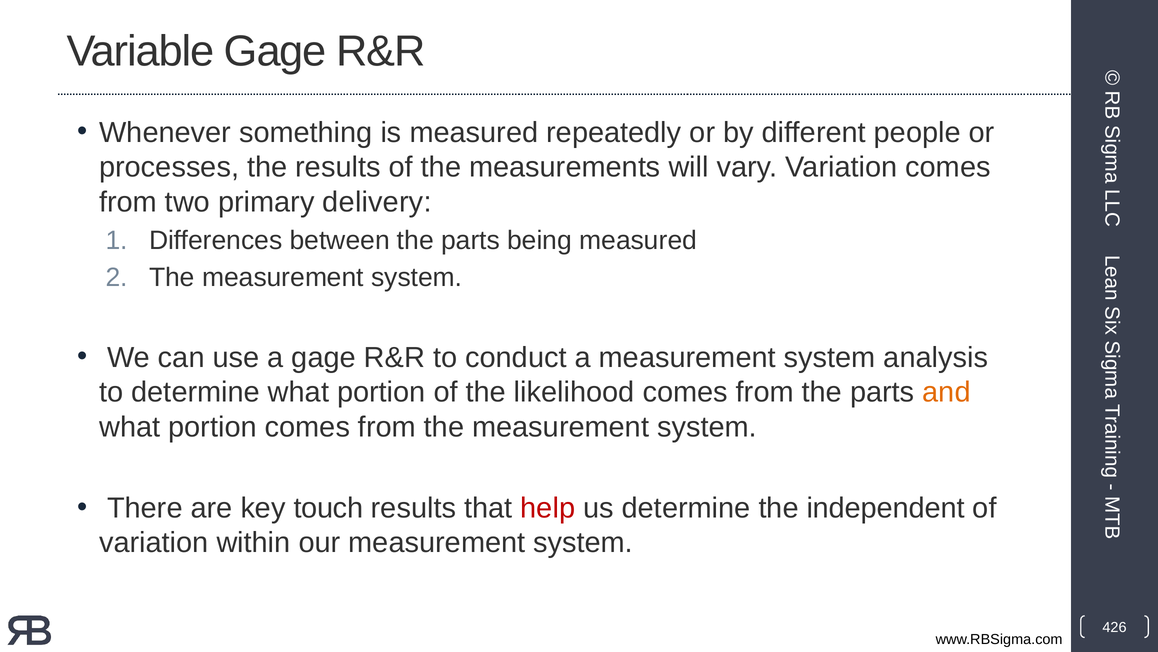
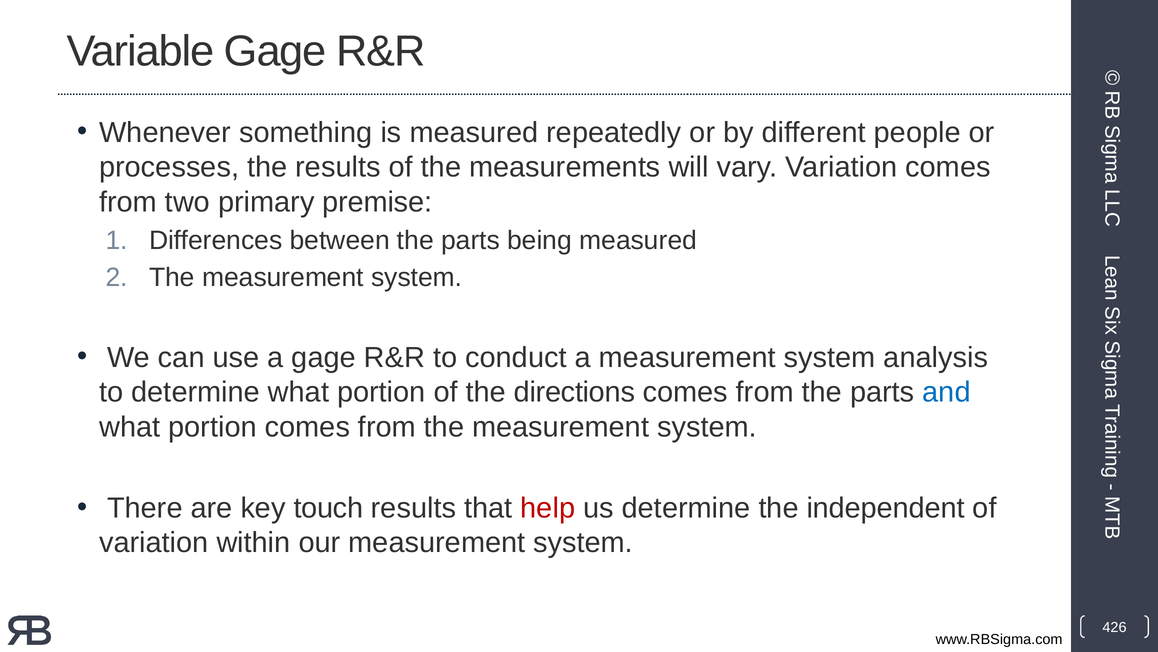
delivery: delivery -> premise (377, 202)
likelihood: likelihood -> directions (574, 392)
and colour: orange -> blue (946, 392)
